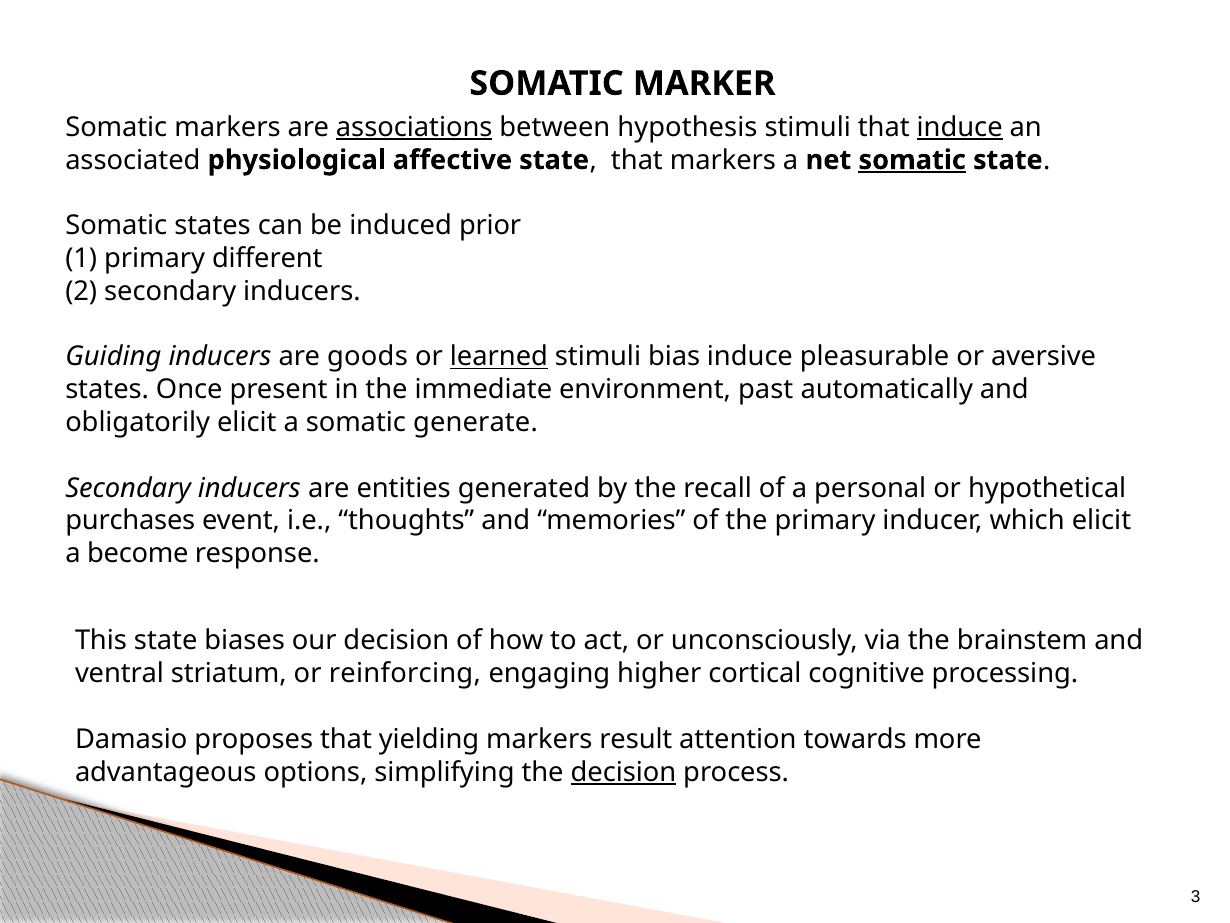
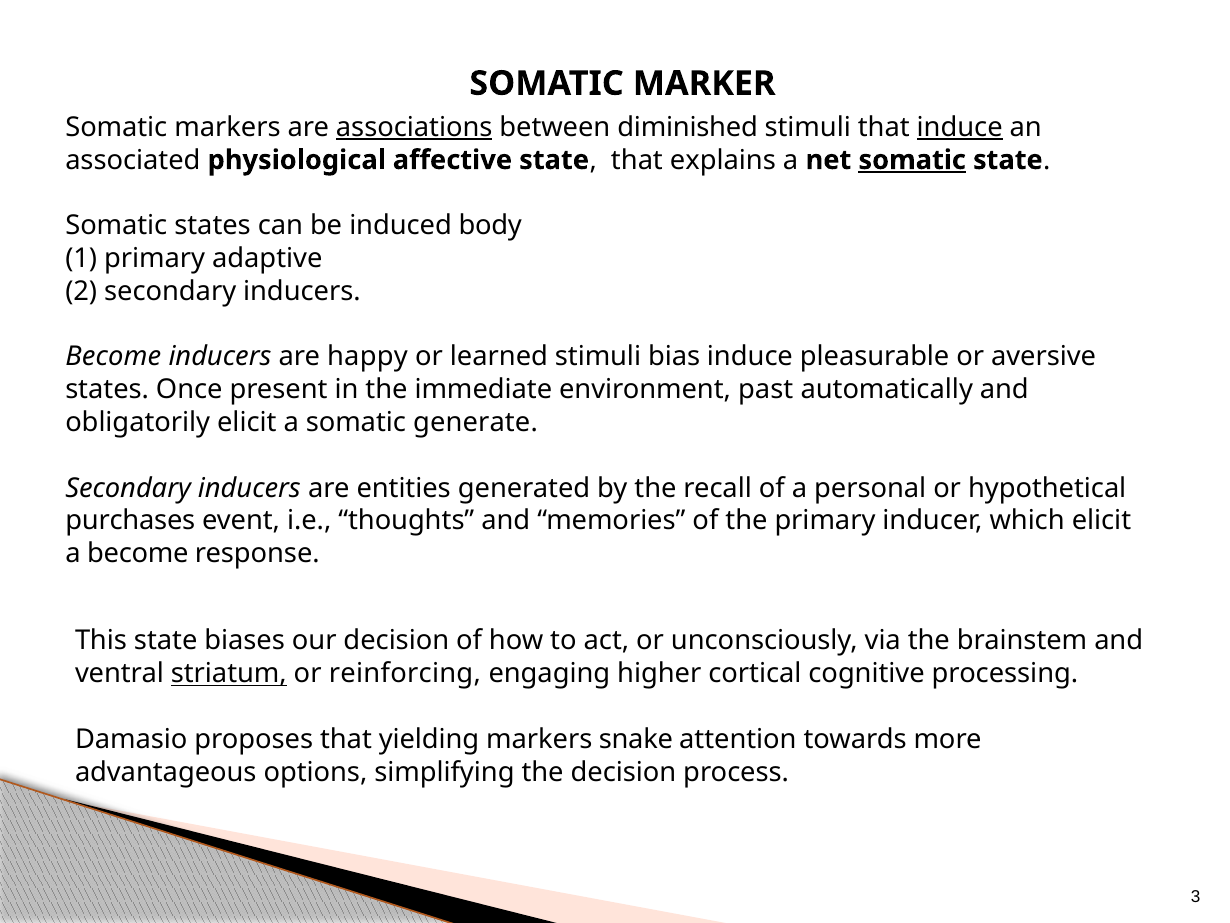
hypothesis: hypothesis -> diminished (688, 127)
that markers: markers -> explains (723, 160)
prior: prior -> body (490, 226)
different: different -> adaptive (267, 258)
Guiding: Guiding -> Become (113, 357)
goods: goods -> happy (367, 357)
learned underline: present -> none (499, 357)
striatum underline: none -> present (229, 673)
result: result -> snake (636, 739)
decision underline: present -> none (623, 772)
